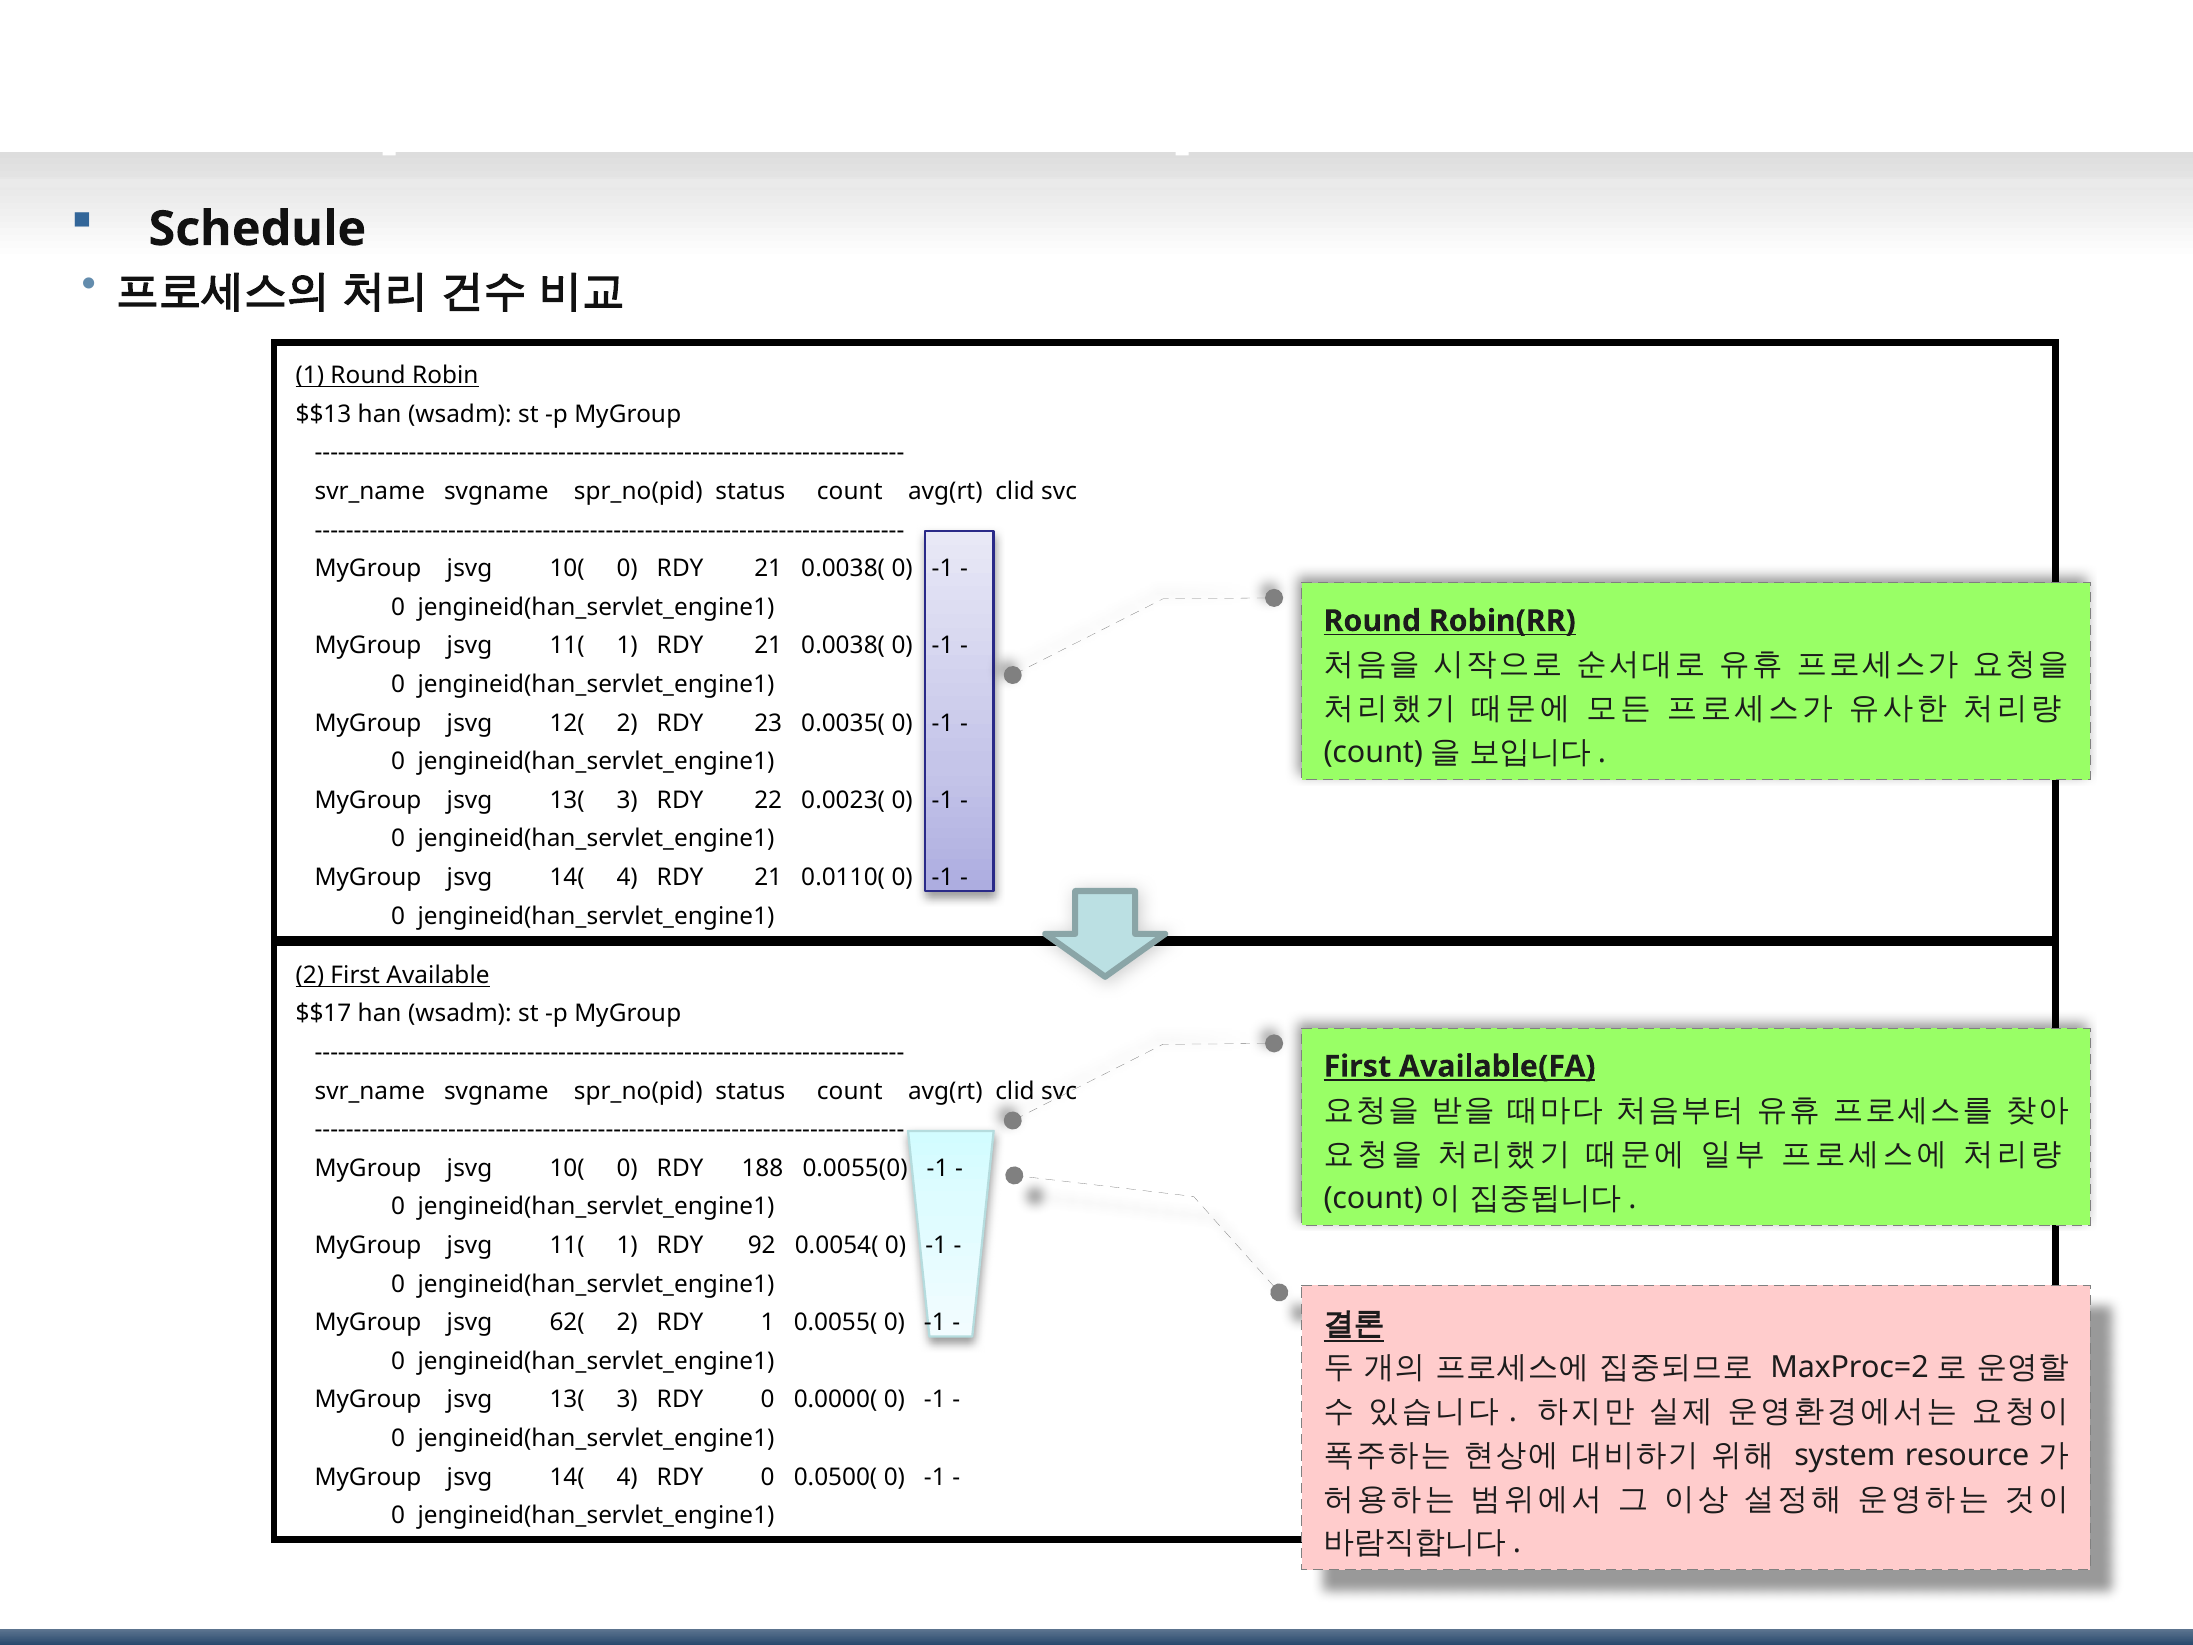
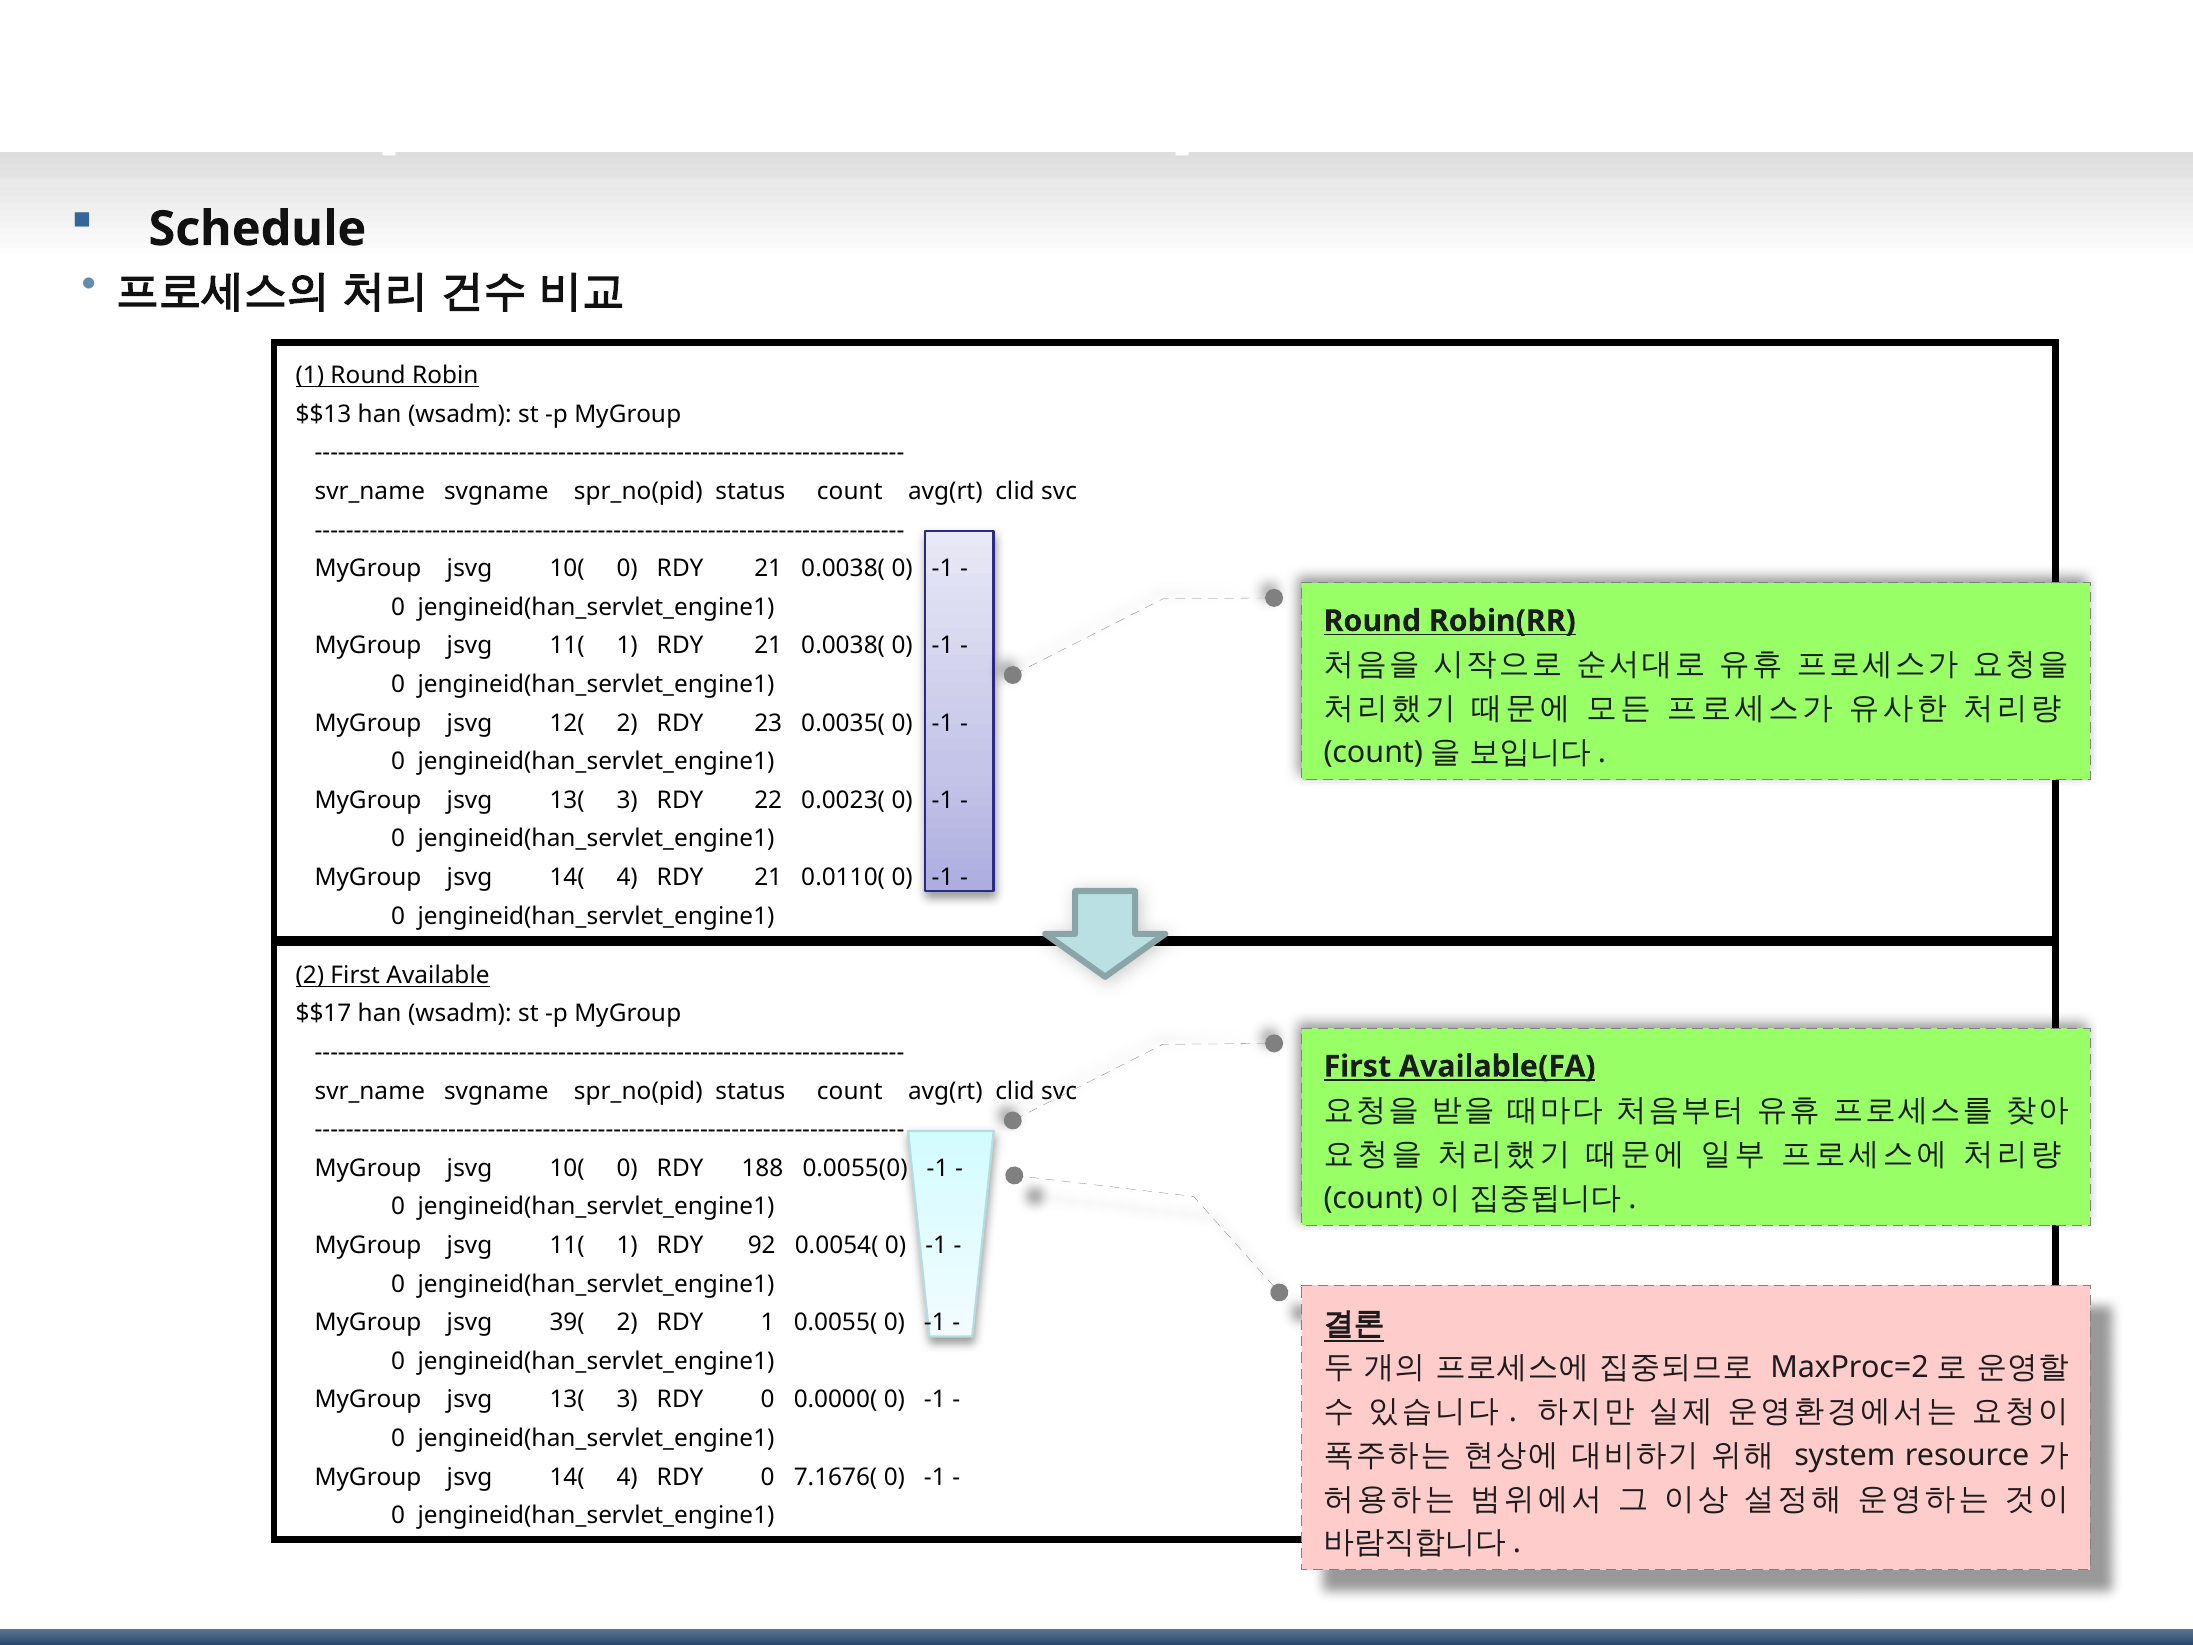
62(: 62( -> 39( (567, 1323)
0.0500(: 0.0500( -> 7.1676( (836, 1477)
